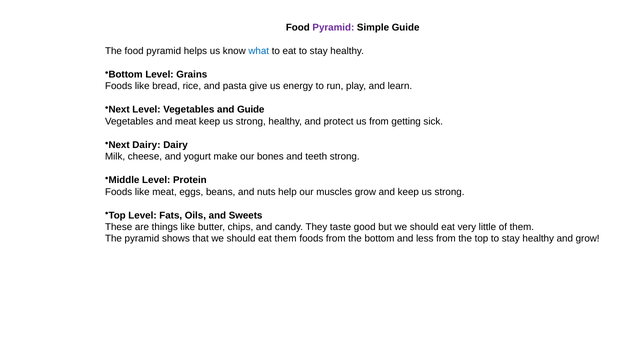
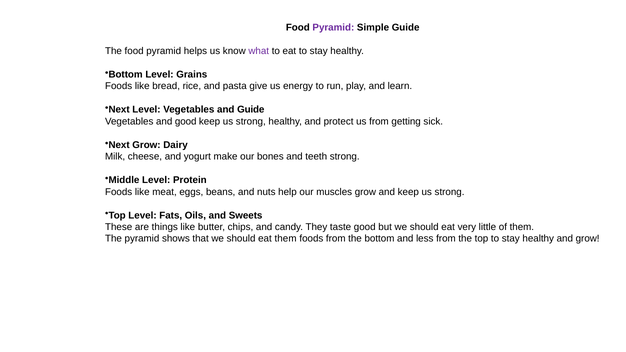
what colour: blue -> purple (259, 51)
and meat: meat -> good (186, 121)
Next Dairy: Dairy -> Grow (146, 145)
